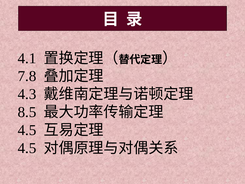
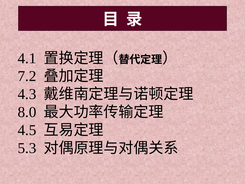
7.8: 7.8 -> 7.2 (27, 76)
8.5: 8.5 -> 8.0 (27, 112)
4.5: 4.5 -> 5.3 (27, 148)
